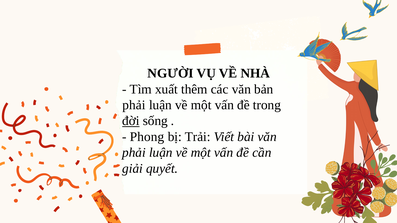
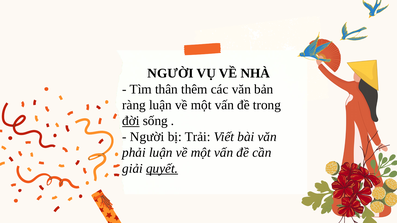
xuất: xuất -> thân (166, 89)
phải: phải -> ràng (134, 105)
Phong: Phong -> Người (147, 137)
quyết underline: none -> present (162, 169)
